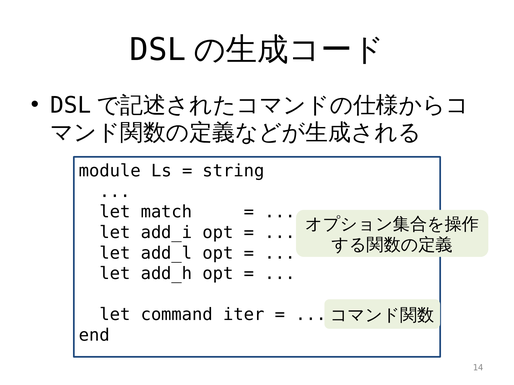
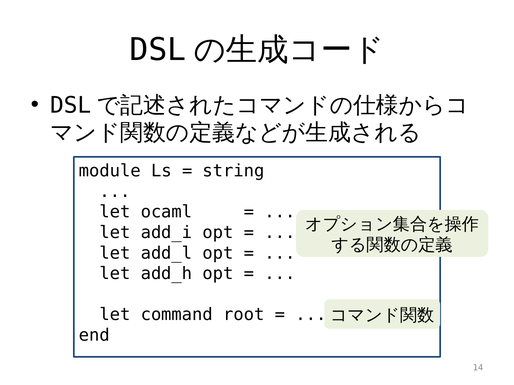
match: match -> ocaml (166, 212)
iter: iter -> root (244, 315)
